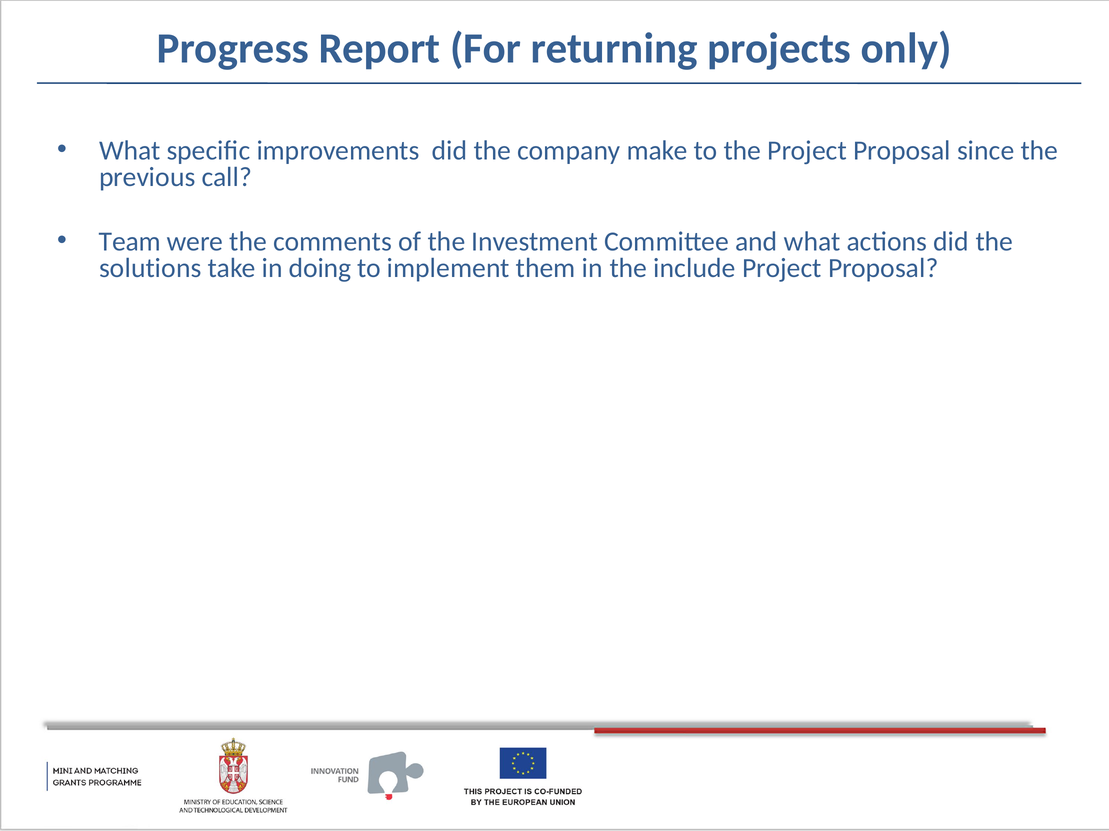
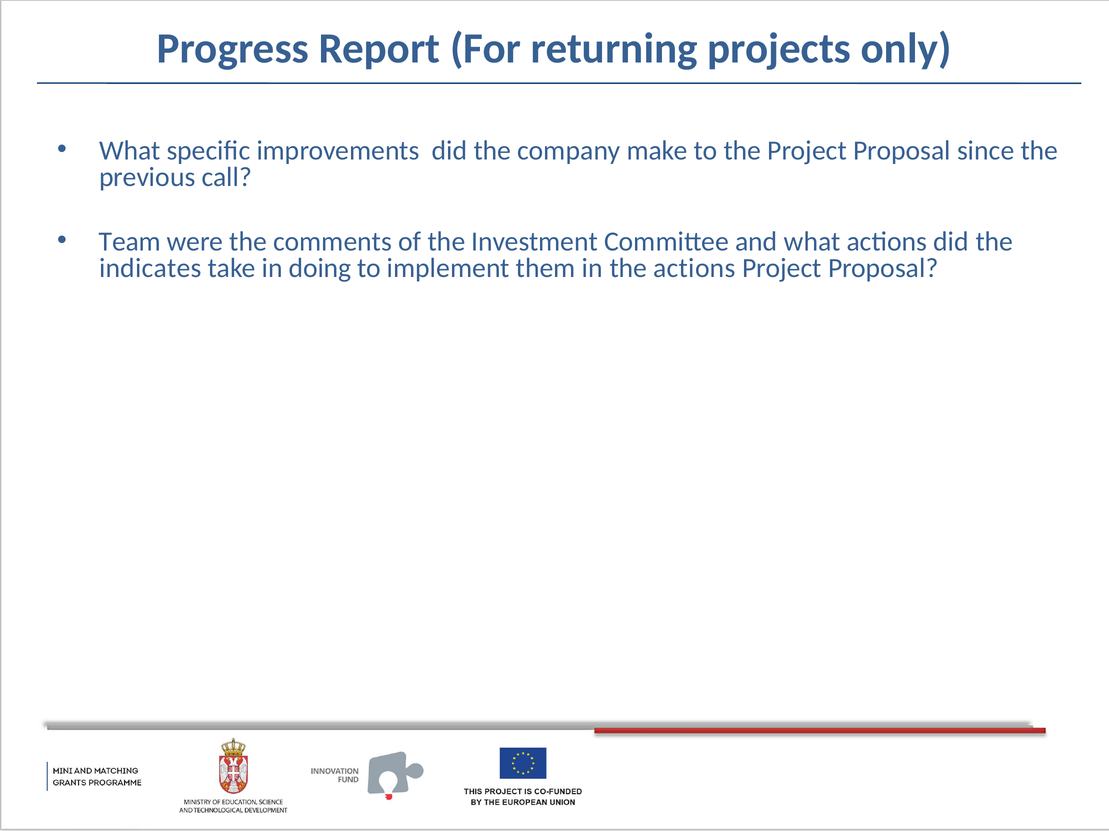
solutions: solutions -> indicates (150, 268)
the include: include -> actions (694, 268)
